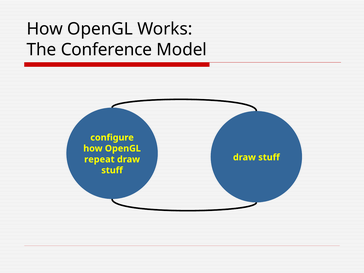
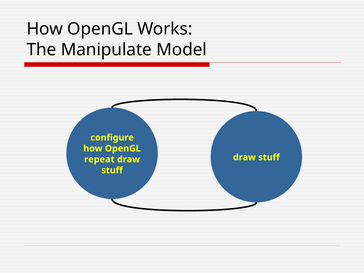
Conference: Conference -> Manipulate (106, 50)
